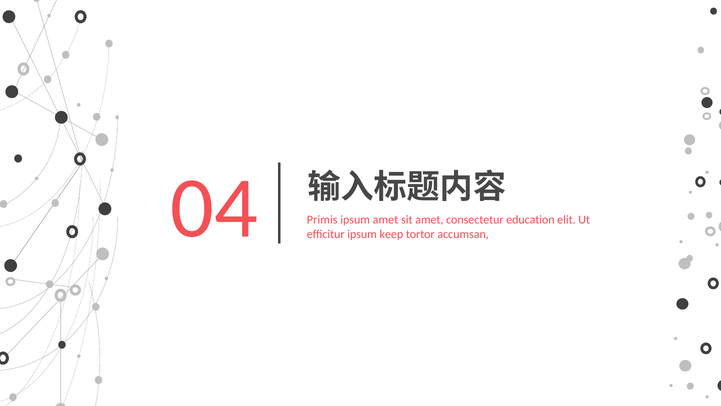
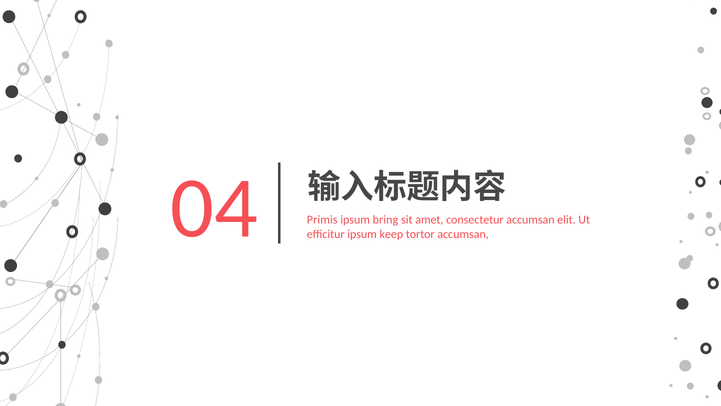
ipsum amet: amet -> bring (385, 219)
consectetur education: education -> accumsan (530, 219)
